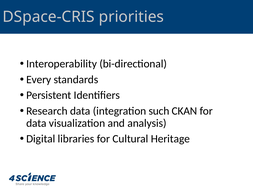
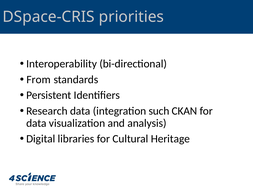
Every: Every -> From (39, 79)
